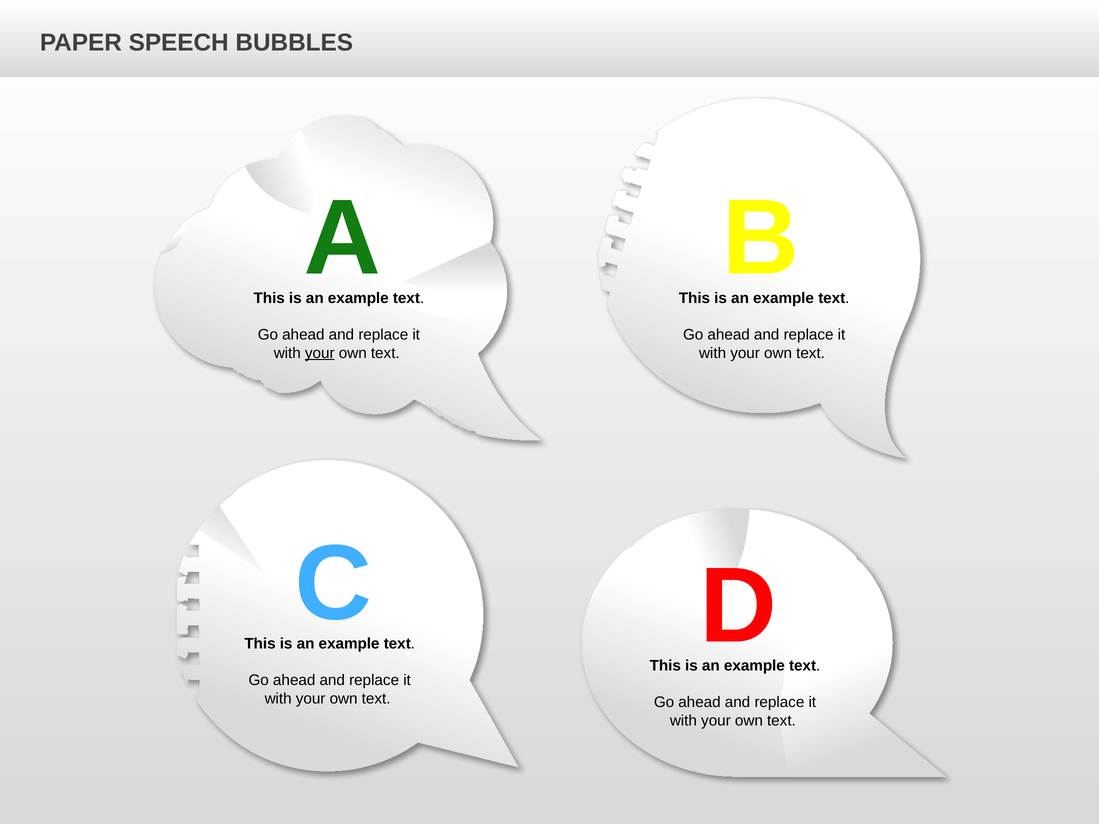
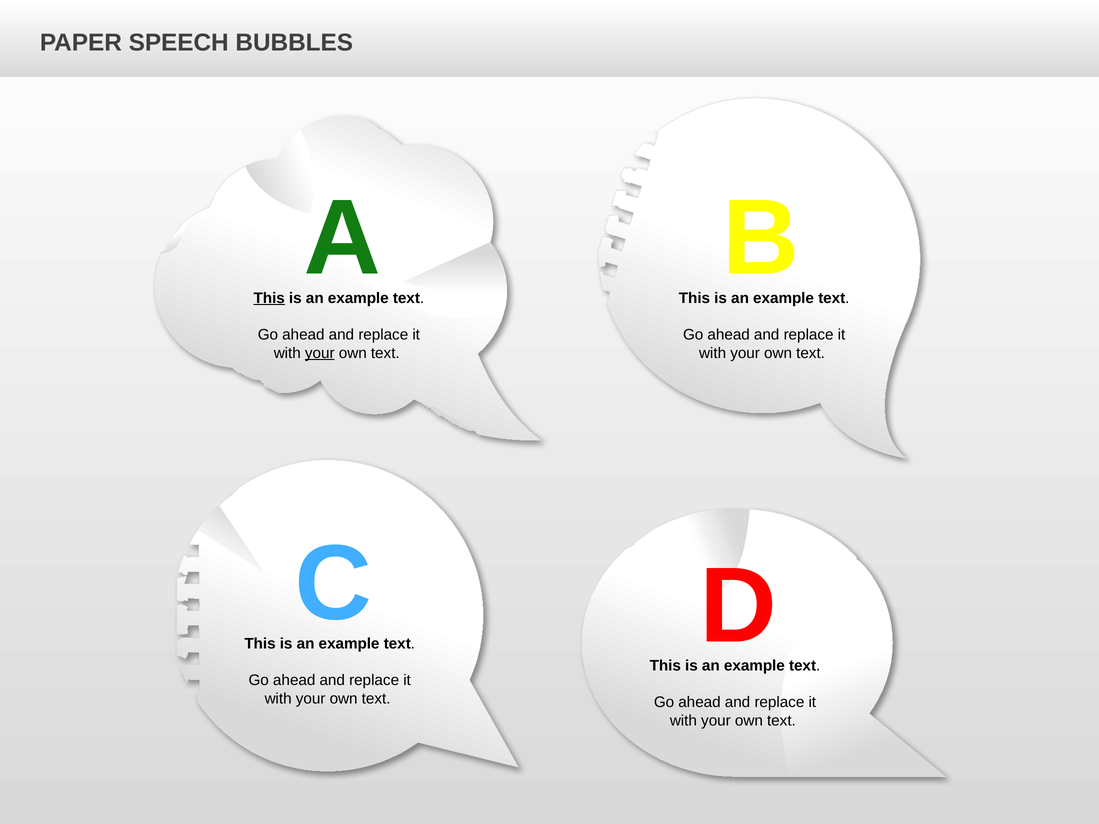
This underline: none -> present (269, 298)
